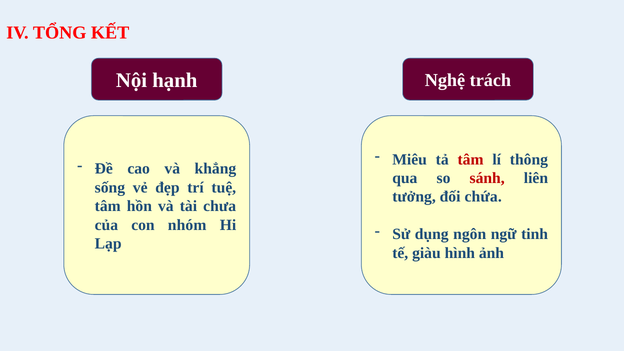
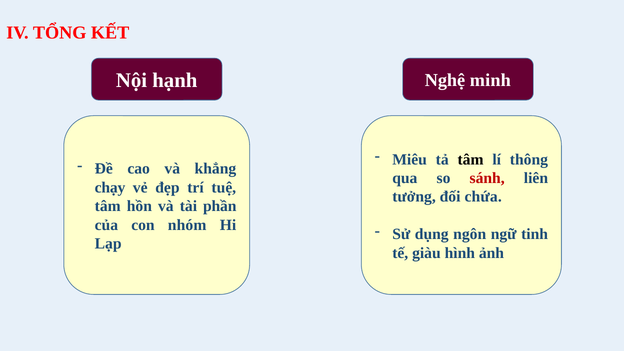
trách: trách -> minh (490, 80)
tâm colour: red -> black (471, 159)
sống: sống -> chạy (110, 187)
chưa: chưa -> phần (220, 206)
